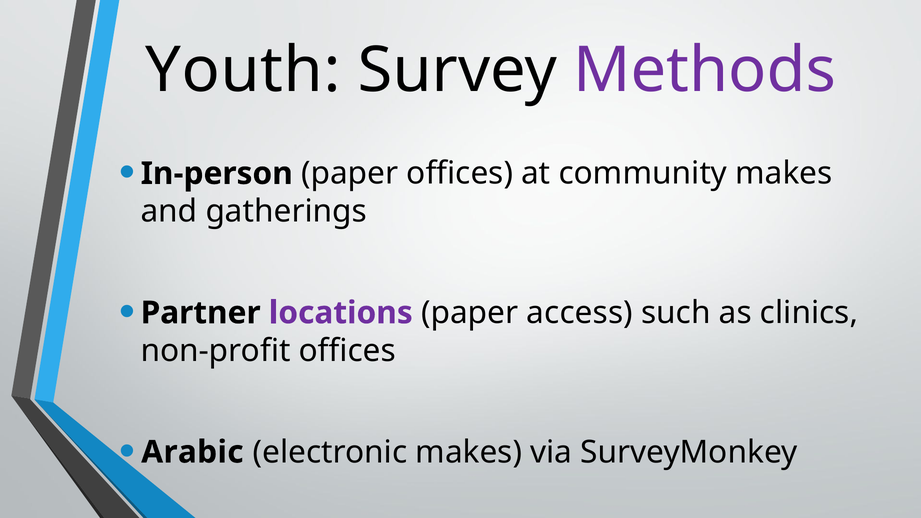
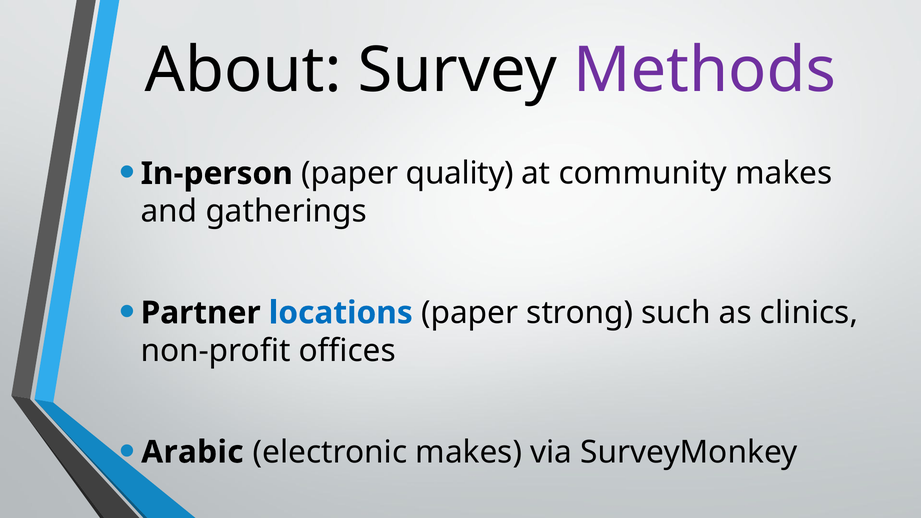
Youth: Youth -> About (243, 71)
paper offices: offices -> quality (460, 174)
locations colour: purple -> blue (341, 313)
access: access -> strong (580, 313)
